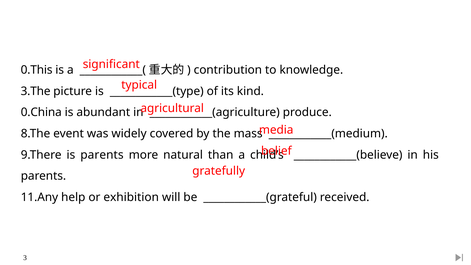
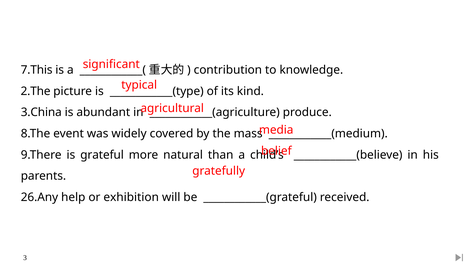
0.This: 0.This -> 7.This (37, 70)
3.The: 3.The -> 2.The (36, 91)
0.China: 0.China -> 3.China (41, 112)
is parents: parents -> grateful (102, 155)
11.Any: 11.Any -> 26.Any (39, 197)
